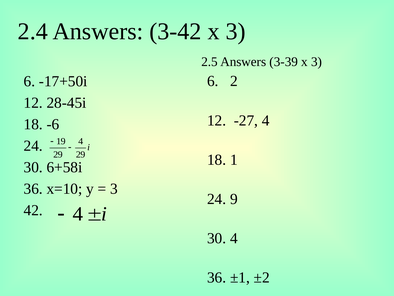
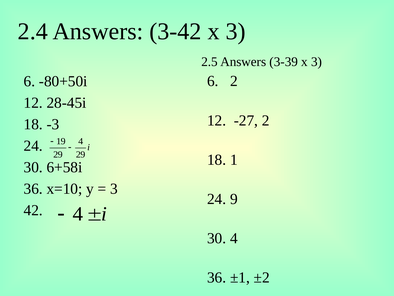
-17+50i: -17+50i -> -80+50i (63, 81)
-27 4: 4 -> 2 (266, 120)
-6: -6 -> -3 (53, 124)
